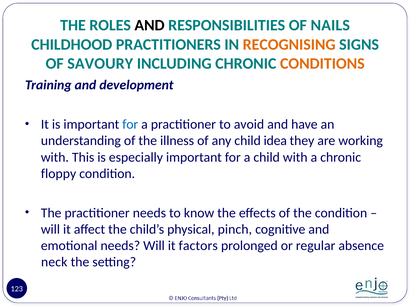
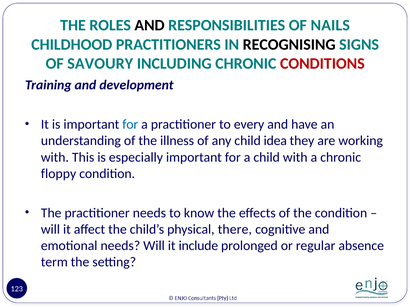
RECOGNISING colour: orange -> black (289, 45)
CONDITIONS colour: orange -> red (322, 64)
avoid: avoid -> every (249, 125)
pinch: pinch -> there (235, 230)
factors: factors -> include (198, 246)
neck: neck -> term (54, 262)
